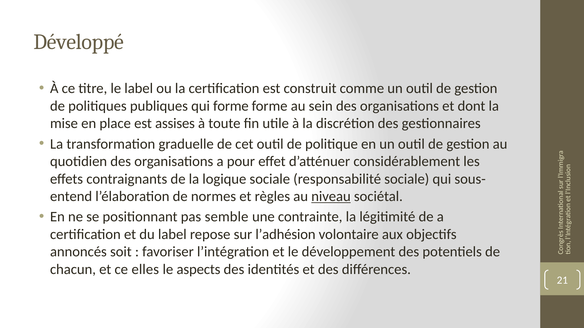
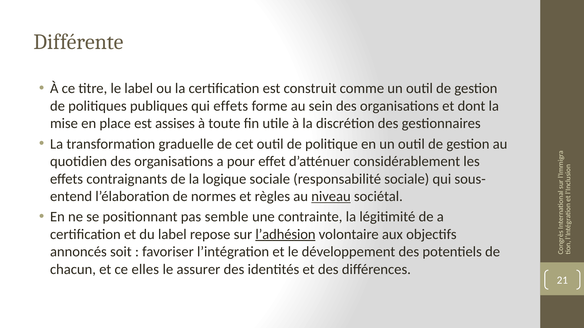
Développé: Développé -> Différente (79, 42)
qui forme: forme -> effets (231, 106)
l’adhésion underline: none -> present (286, 235)
aspects: aspects -> assurer (198, 270)
